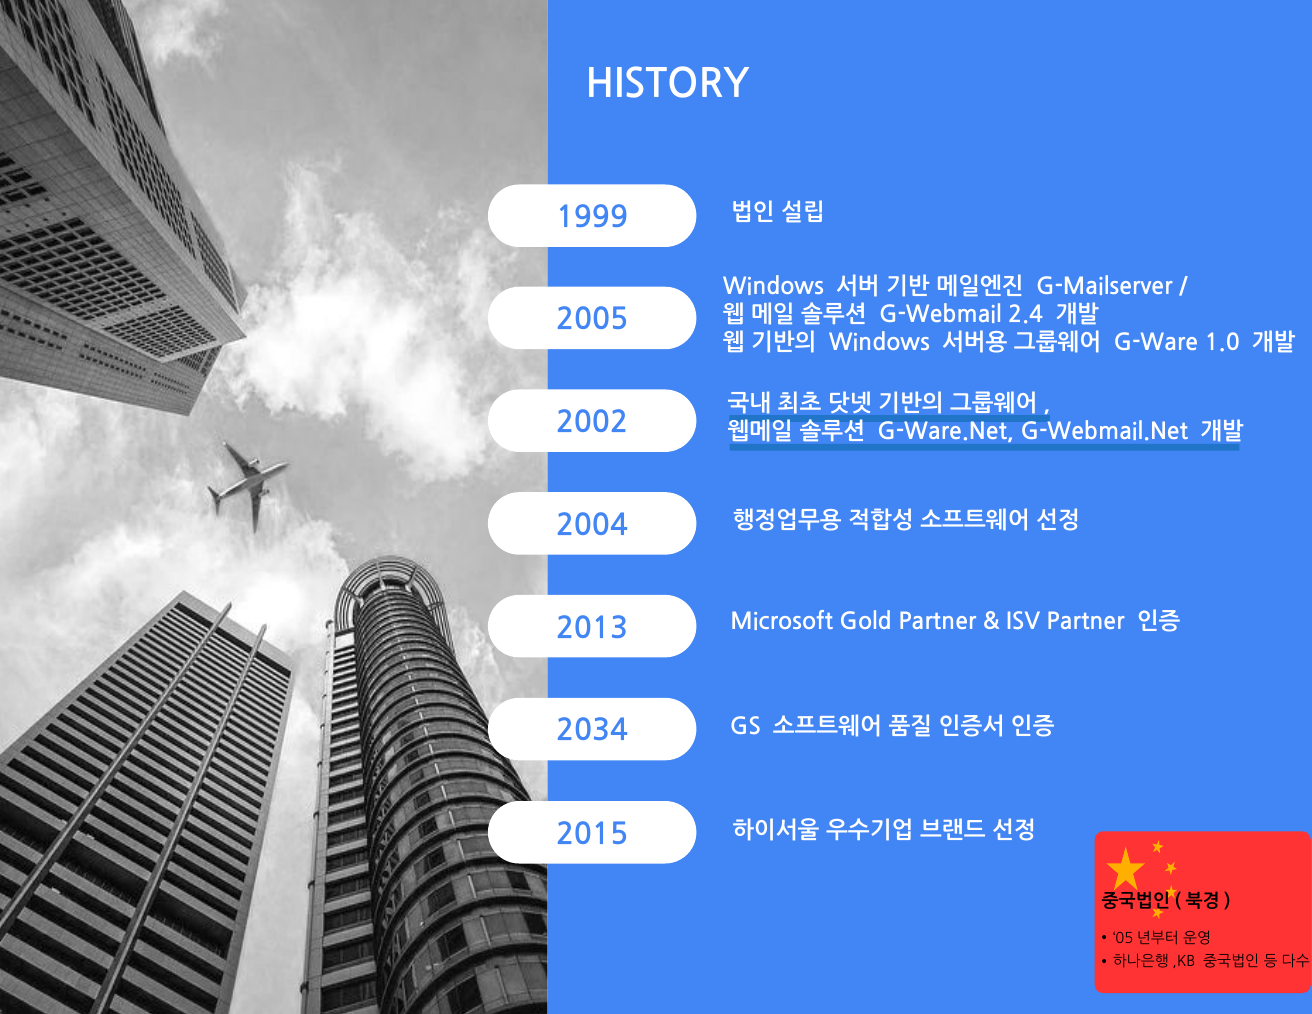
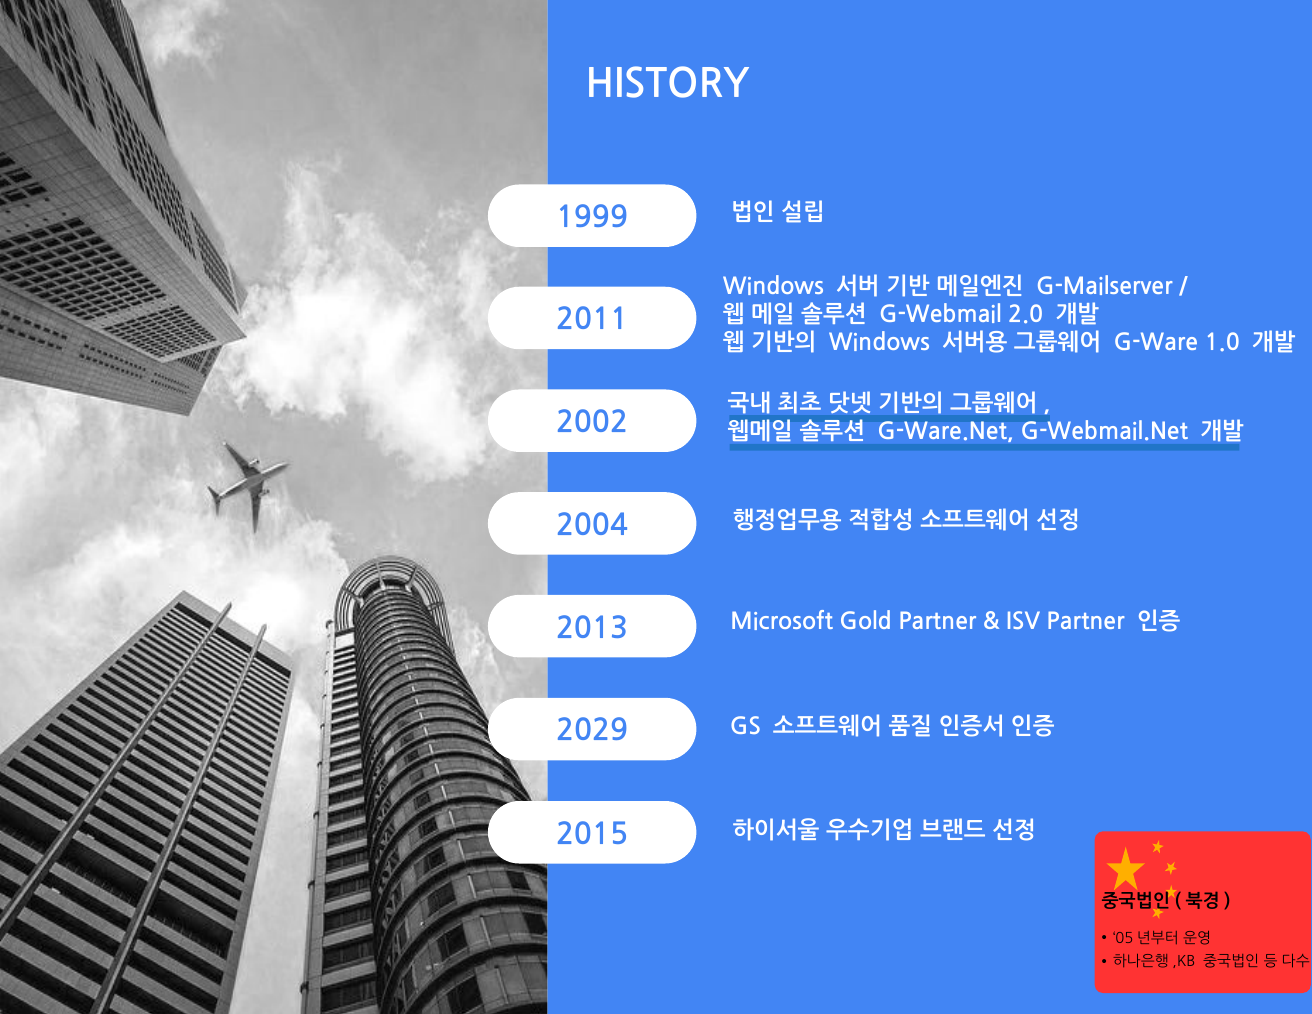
2.4: 2.4 -> 2.0 (1026, 315)
2005: 2005 -> 2011 (592, 320)
2034: 2034 -> 2029 (592, 731)
